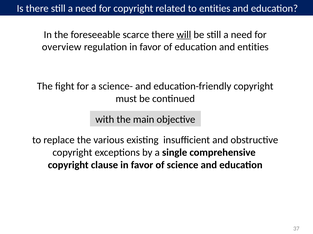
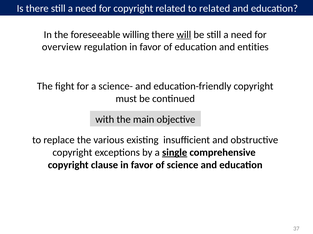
to entities: entities -> related (215, 9)
scarce: scarce -> willing (136, 35)
single underline: none -> present (175, 153)
